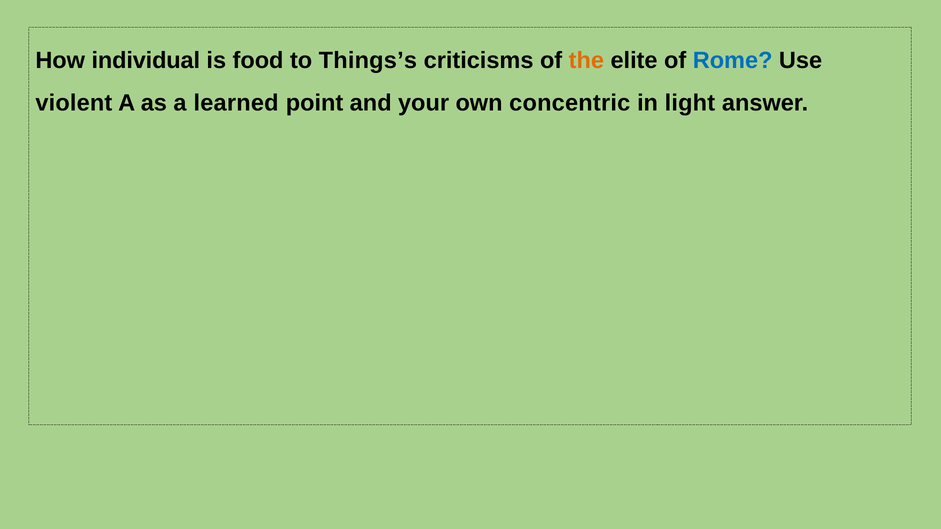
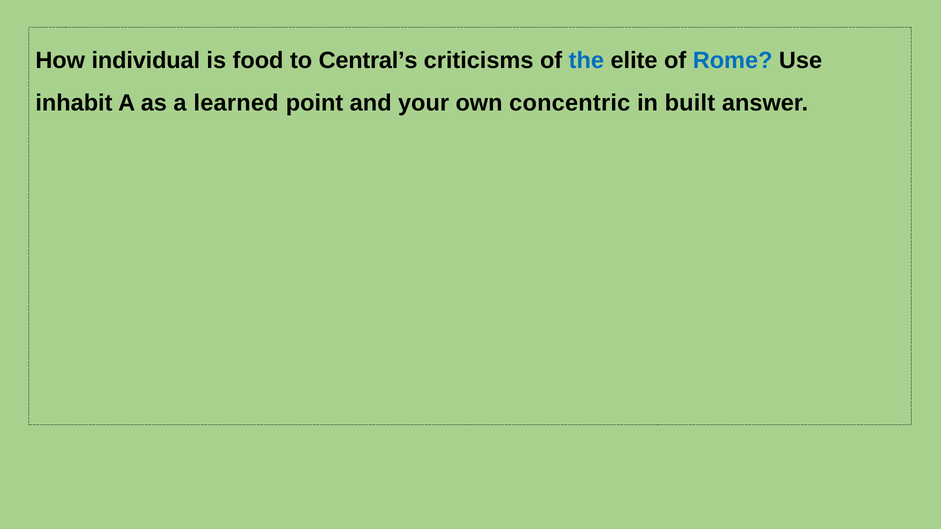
Things’s: Things’s -> Central’s (368, 61)
the colour: orange -> blue (586, 61)
violent: violent -> inhabit (74, 103)
light: light -> built (690, 103)
